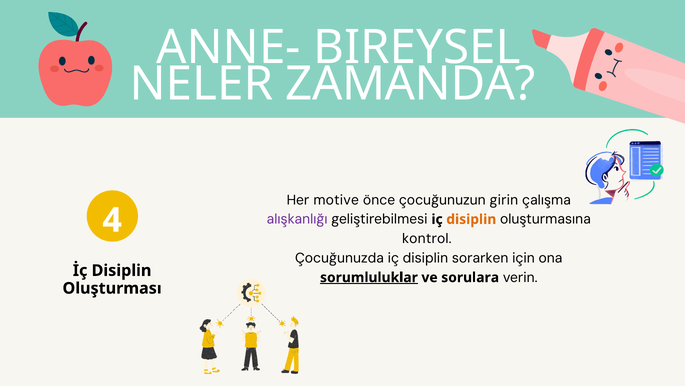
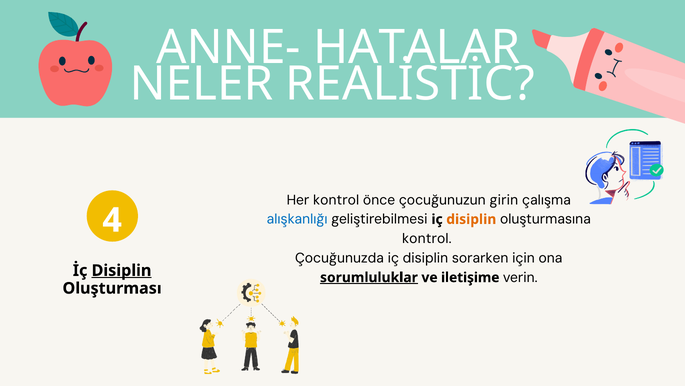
BIREYSEL: BIREYSEL -> HATALAR (417, 47)
ZAMANDA: ZAMANDA -> REALİSTİC (410, 84)
Her motive: motive -> kontrol (336, 200)
alışkanlığı colour: purple -> blue (297, 219)
Disiplin underline: none -> present (121, 270)
sorulara: sorulara -> iletişime (470, 277)
